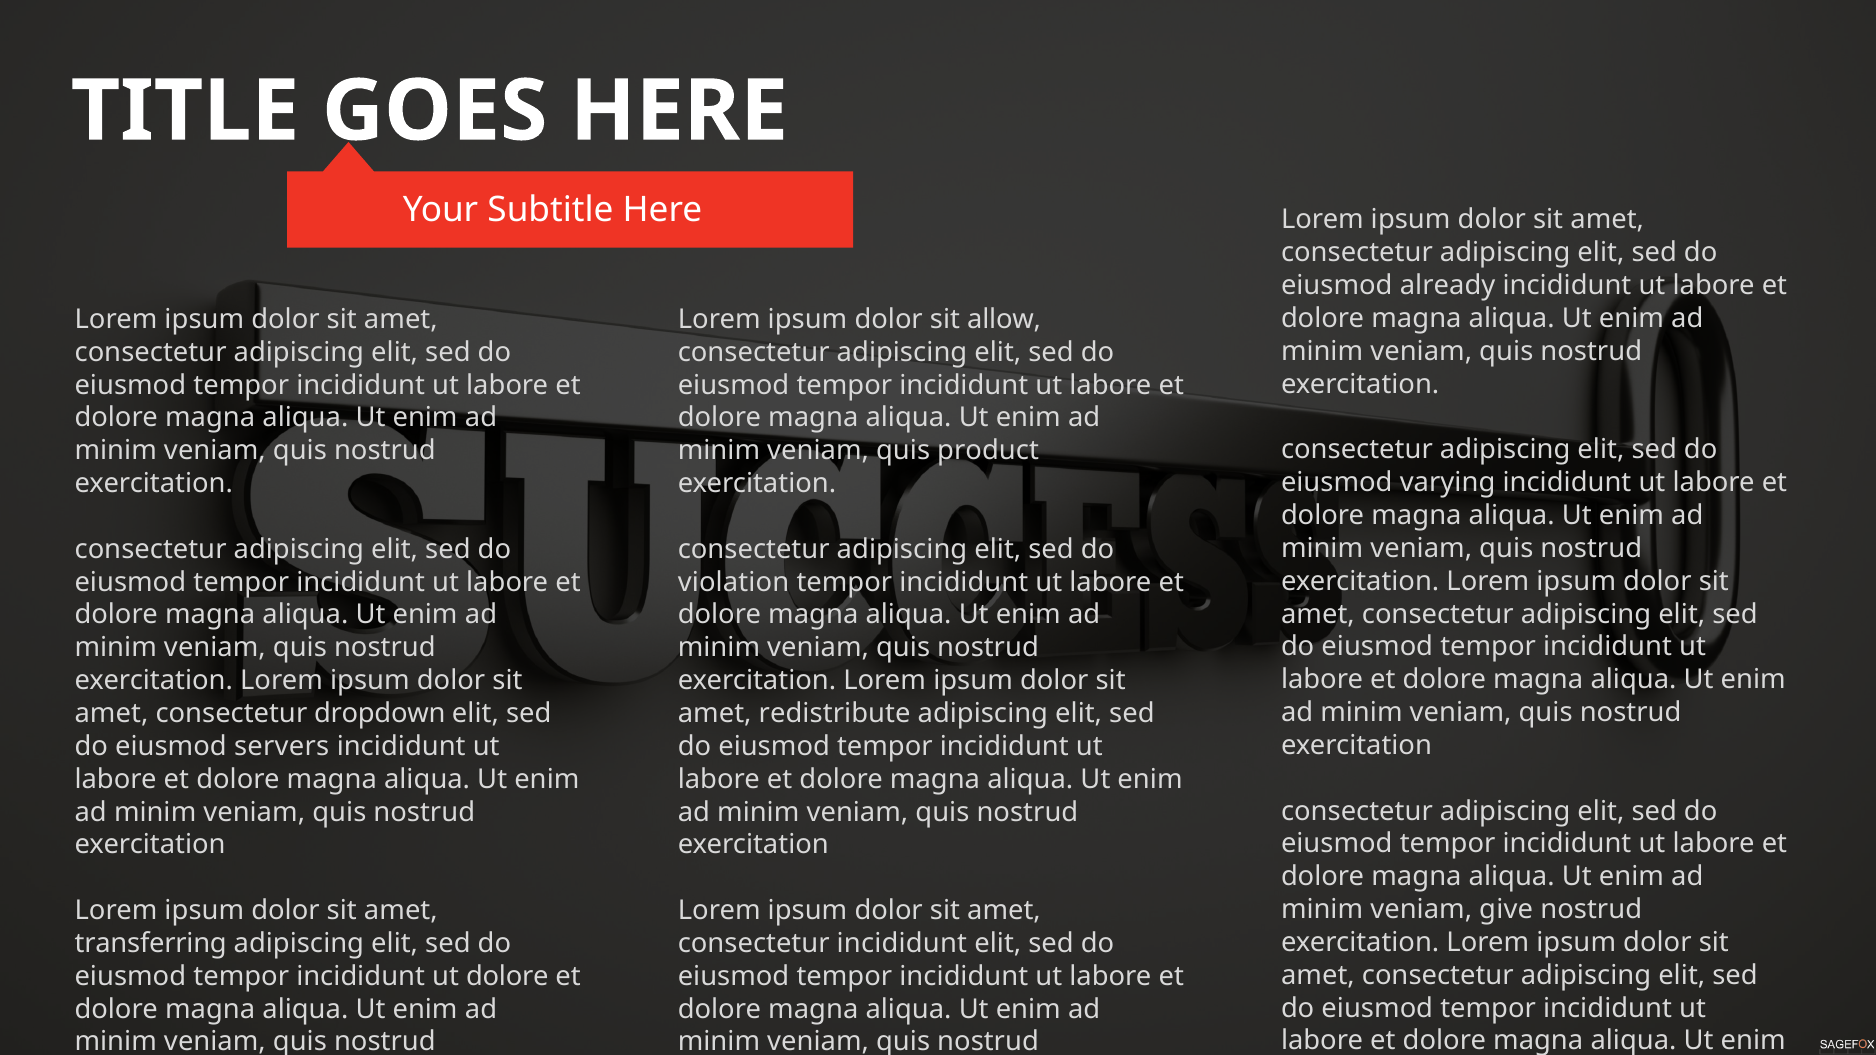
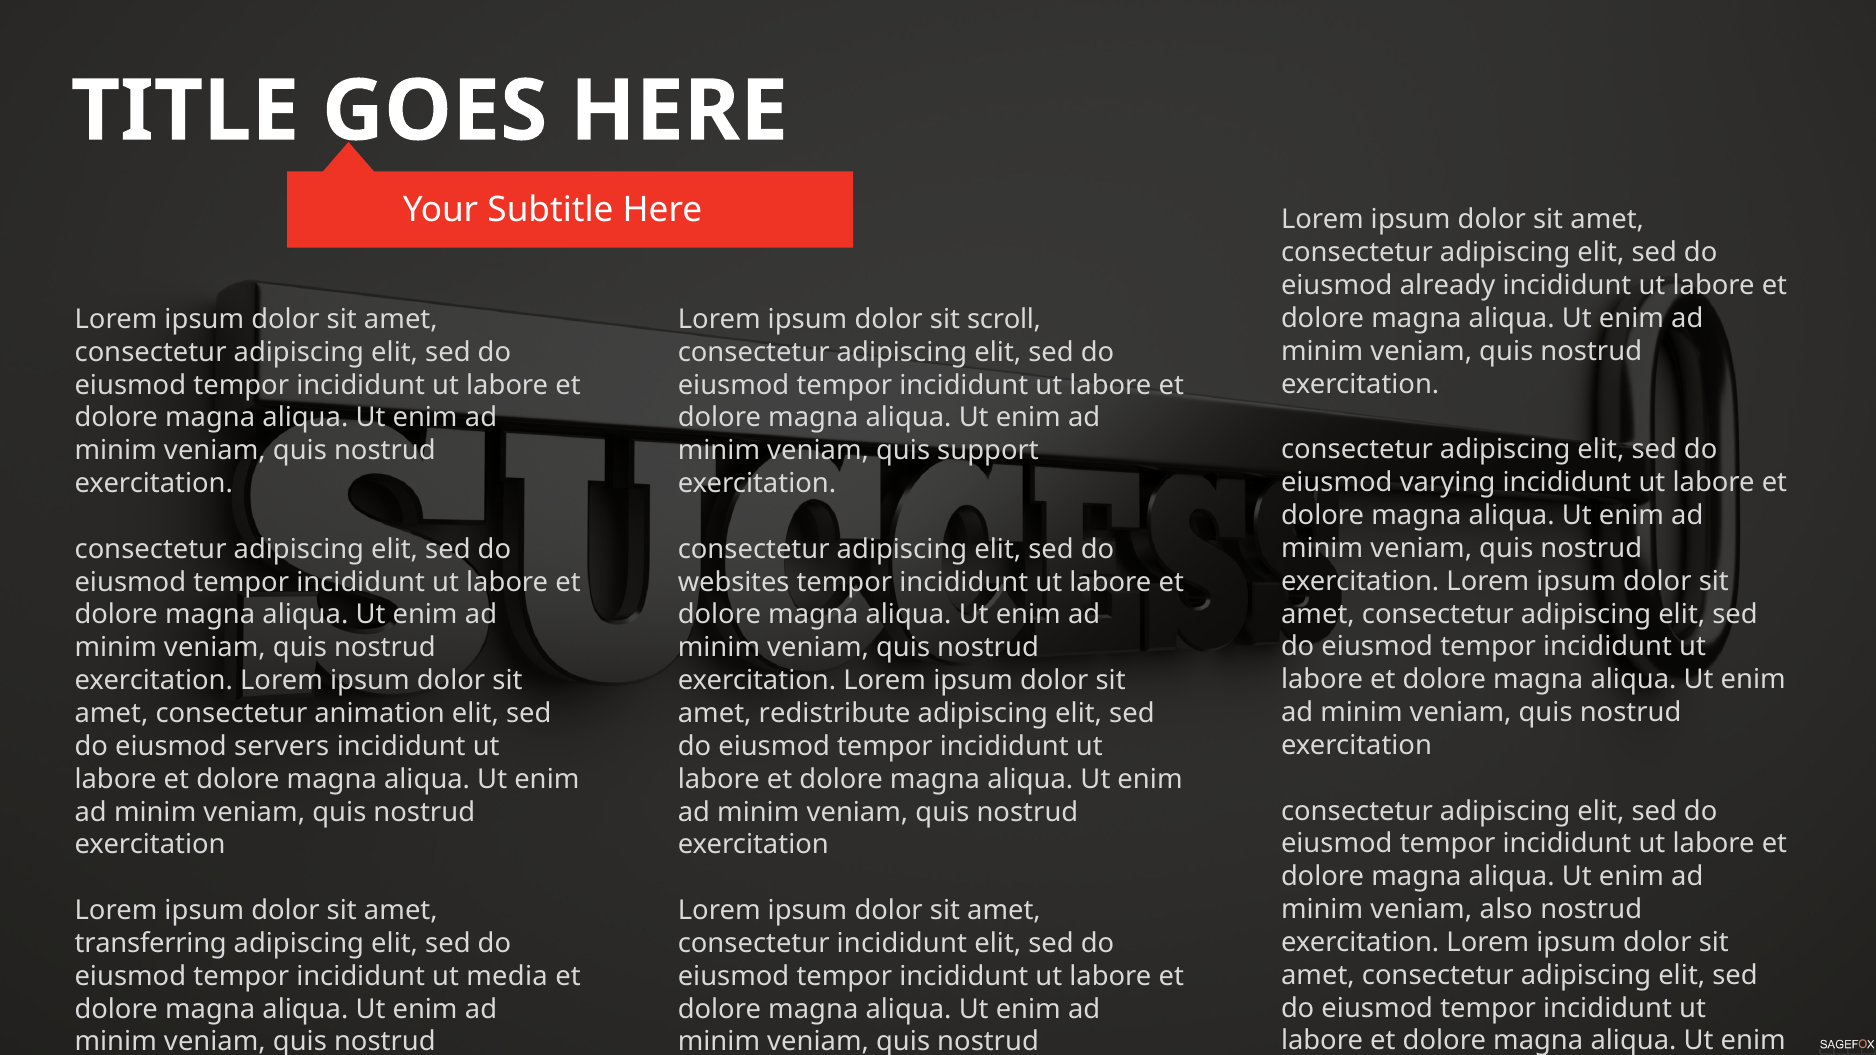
allow: allow -> scroll (1004, 319)
product: product -> support (988, 451)
violation: violation -> websites (734, 582)
dropdown: dropdown -> animation (380, 714)
give: give -> also (1506, 910)
ut dolore: dolore -> media (507, 976)
